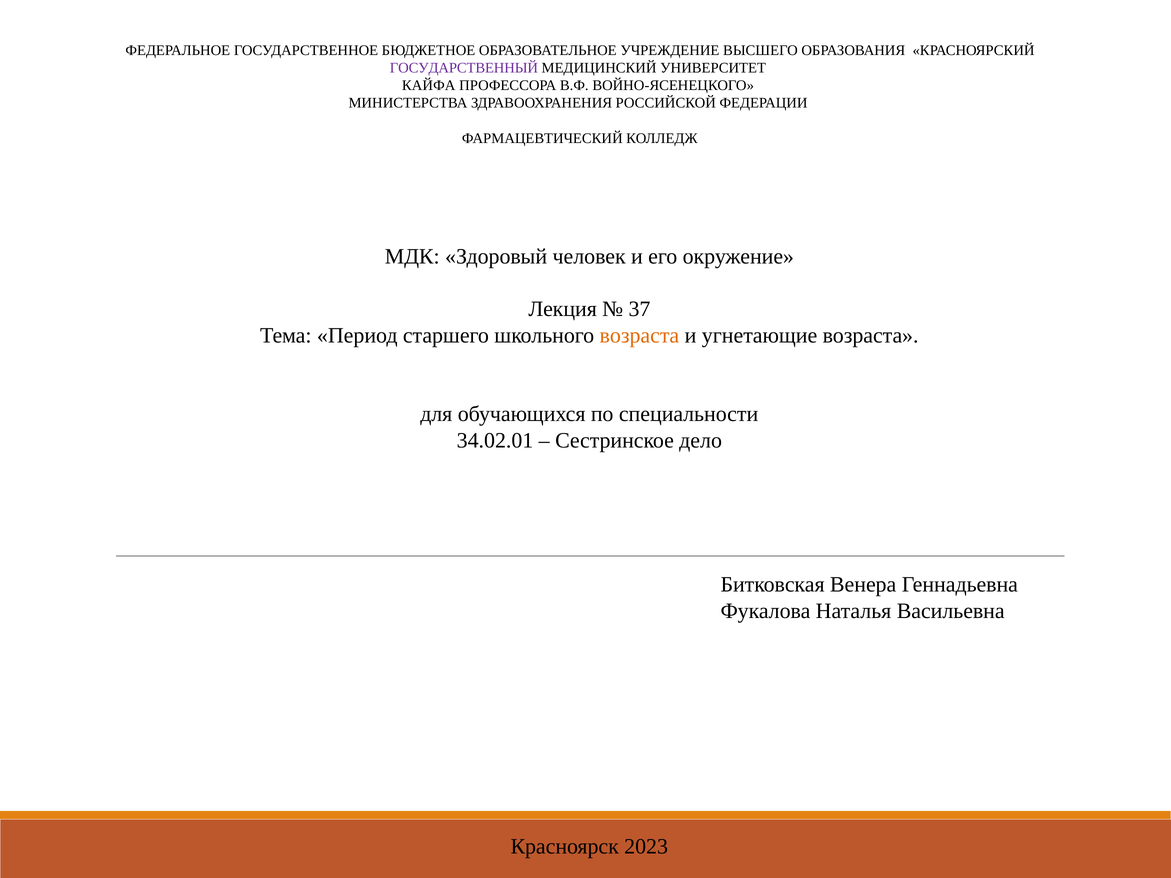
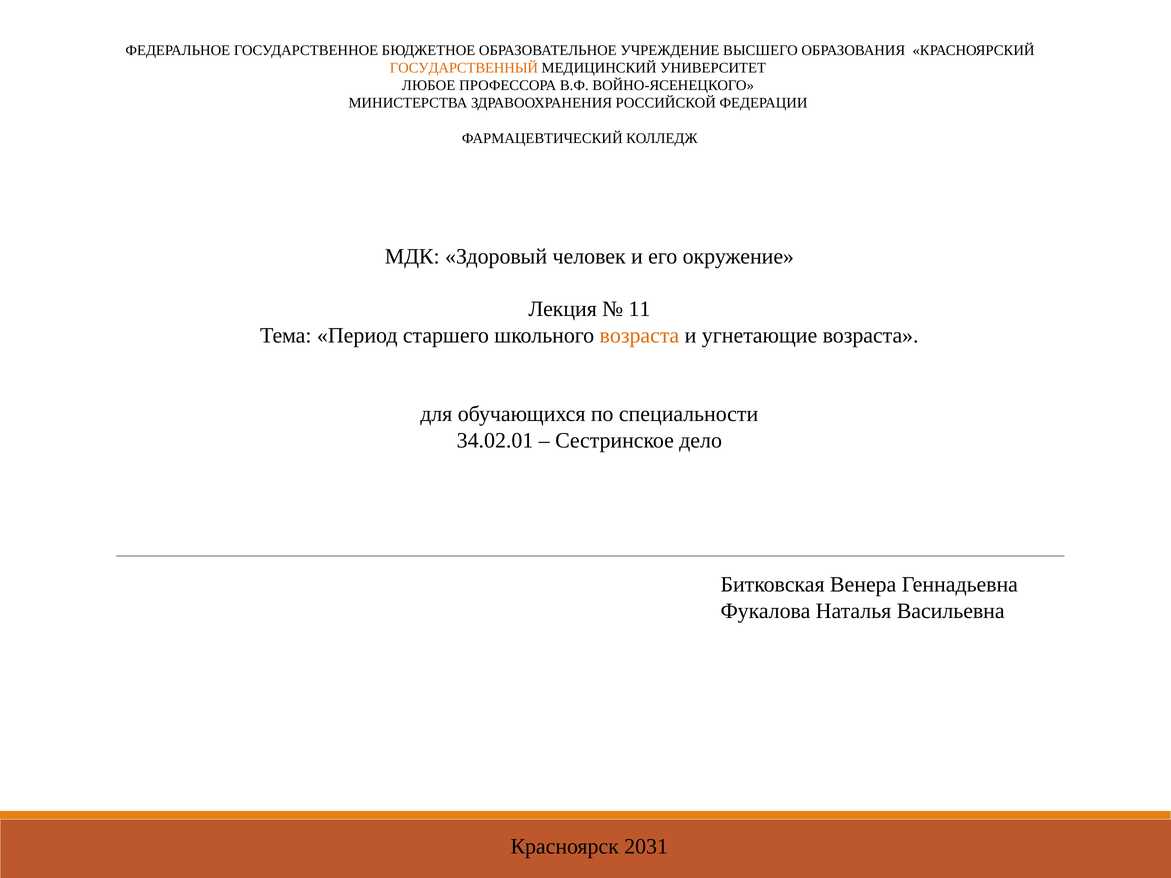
ГОСУДАРСТВЕННЫЙ colour: purple -> orange (464, 68)
КАЙФА: КАЙФА -> ЛЮБОЕ (429, 85)
37: 37 -> 11 (640, 309)
2023: 2023 -> 2031 (646, 847)
